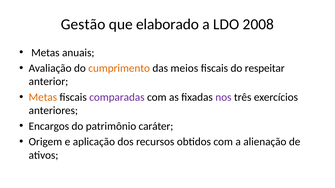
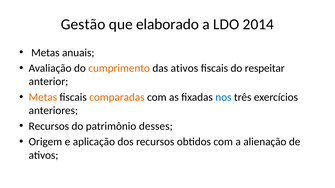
2008: 2008 -> 2014 (258, 24)
das meios: meios -> ativos (184, 68)
comparadas colour: purple -> orange (117, 97)
nos colour: purple -> blue (223, 97)
Encargos: Encargos -> Recursos (49, 126)
caráter: caráter -> desses (156, 126)
